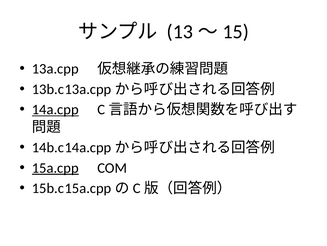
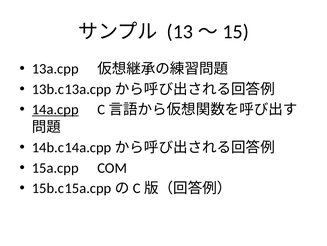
15a.cpp underline: present -> none (55, 167)
